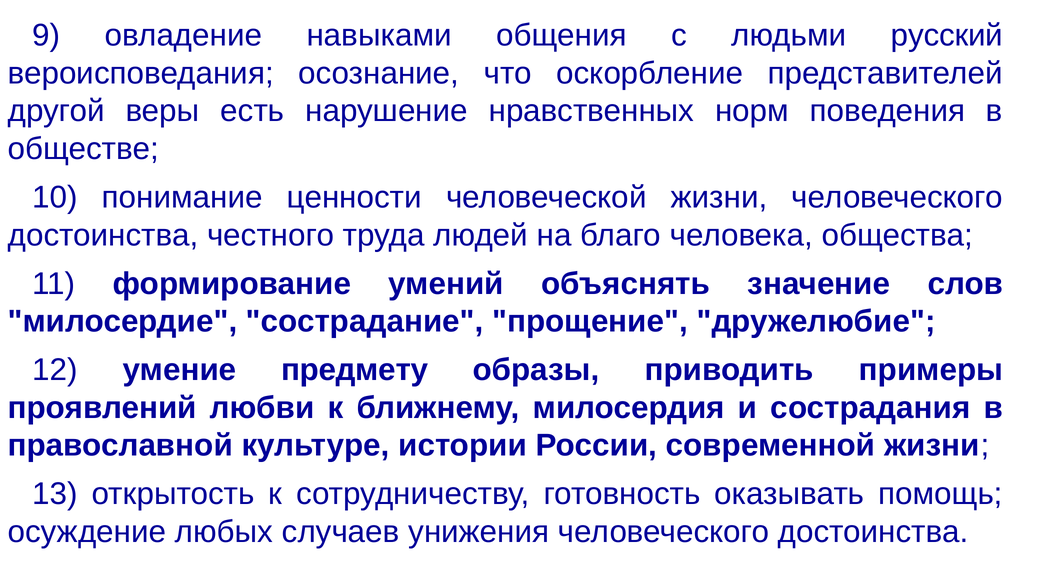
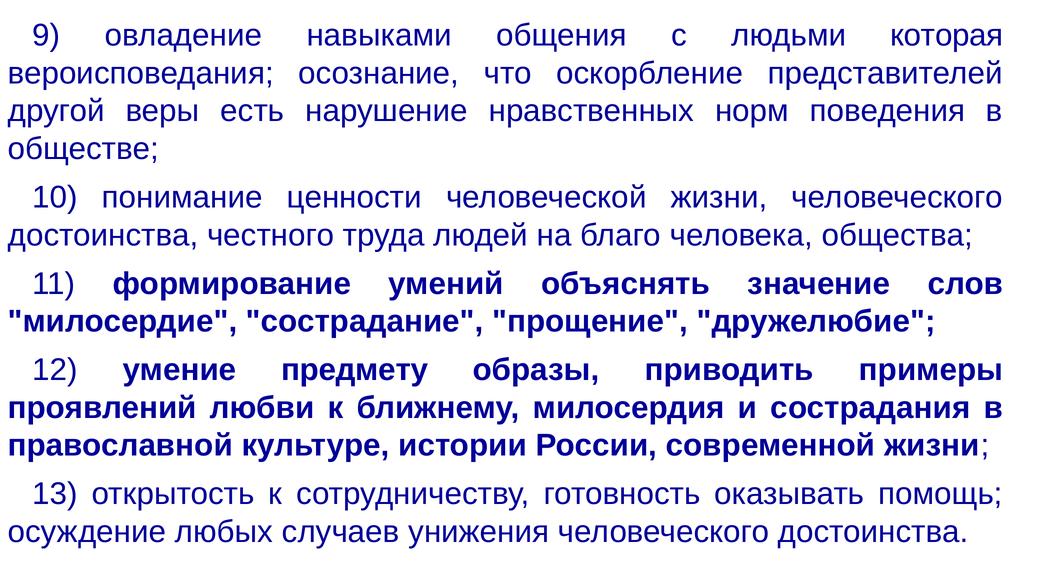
русский: русский -> которая (947, 36)
